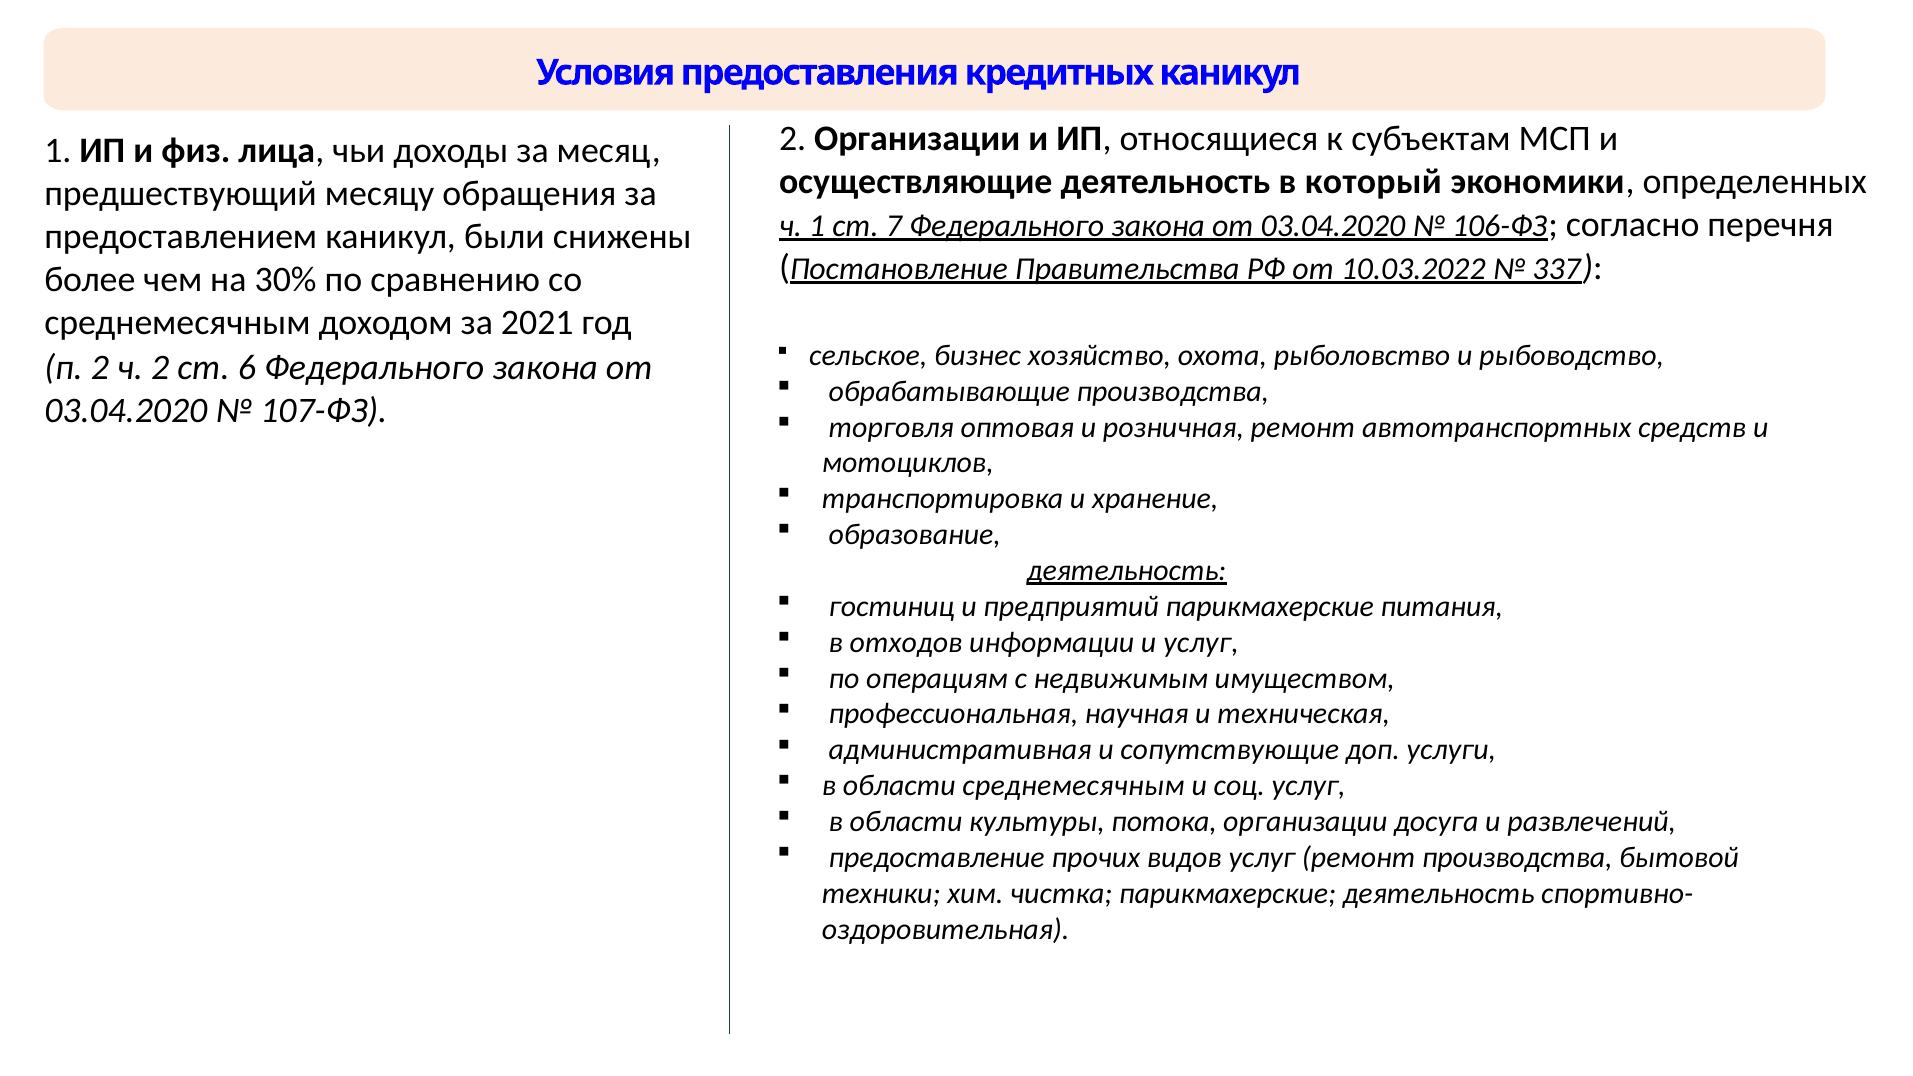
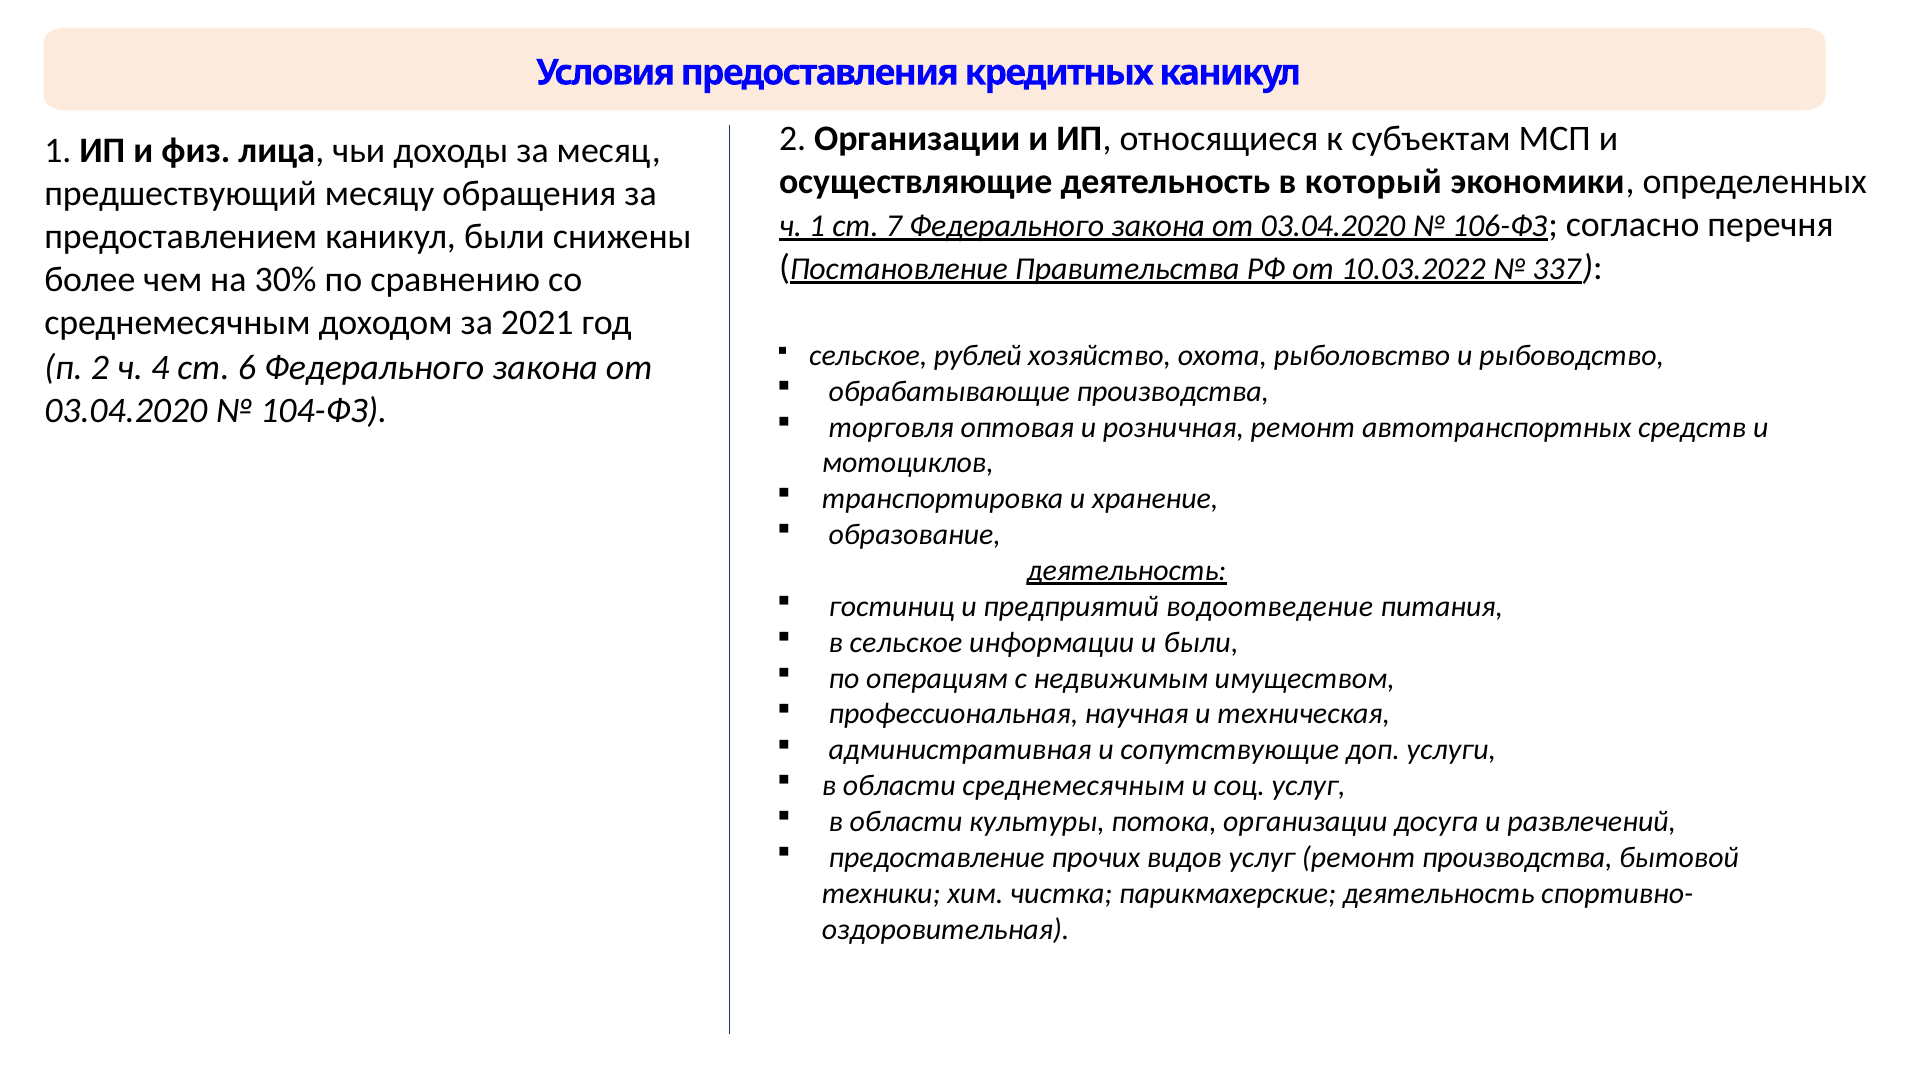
бизнес: бизнес -> рублей (978, 355)
ч 2: 2 -> 4 (160, 368)
107-ФЗ: 107-ФЗ -> 104-ФЗ (324, 411)
предприятий парикмахерские: парикмахерские -> водоотведение (1270, 607)
в отходов: отходов -> сельское (906, 642)
и услуг: услуг -> были (1201, 642)
